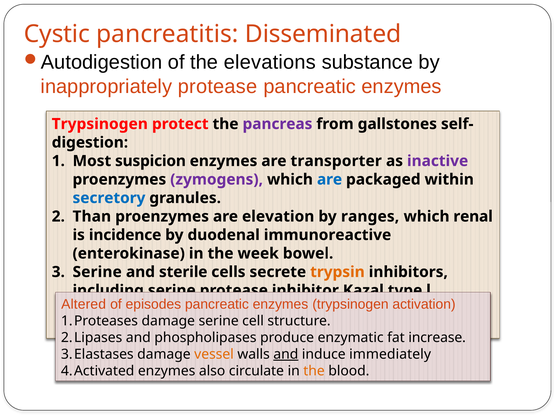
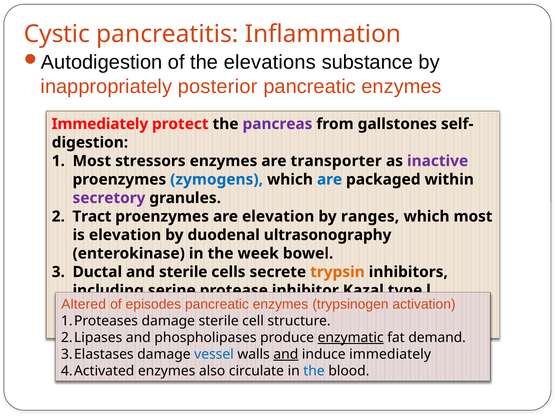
Disseminated: Disseminated -> Inflammation (323, 34)
inappropriately protease: protease -> posterior (218, 86)
Trypsinogen: Trypsinogen -> Immediately (100, 124)
suspicion: suspicion -> stressors (150, 161)
zymogens colour: purple -> blue (217, 180)
secretory colour: blue -> purple (109, 198)
Than: Than -> Tract (92, 217)
which renal: renal -> most (473, 217)
is incidence: incidence -> elevation (125, 235)
immunoreactive: immunoreactive -> ultrasonography (328, 235)
Serine: Serine -> Ductal (97, 272)
damage serine: serine -> sterile (219, 321)
enzymatic underline: none -> present (351, 338)
increase: increase -> demand (437, 338)
vessel colour: orange -> blue (214, 354)
the colour: orange -> blue (314, 371)
